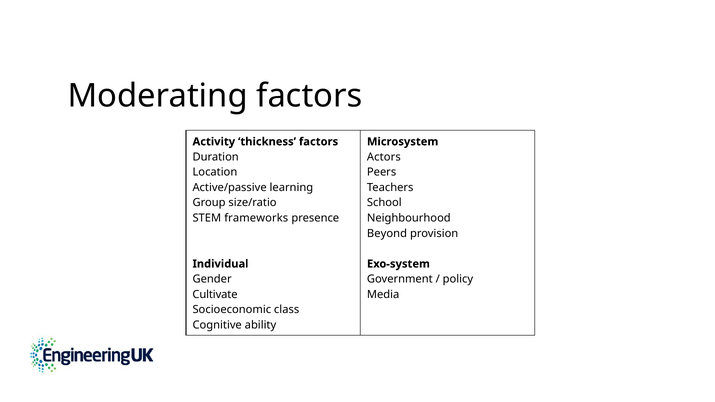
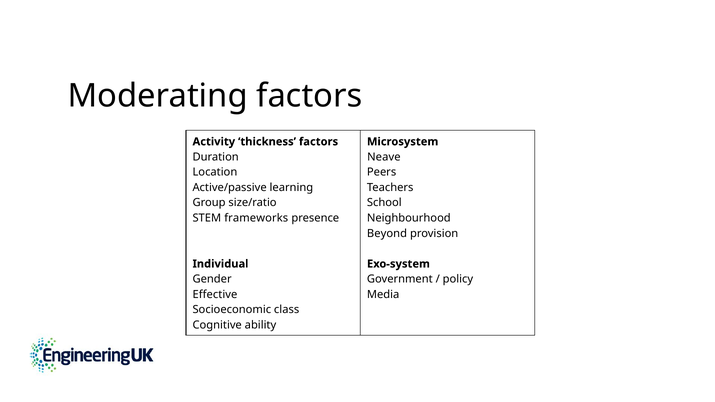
Actors: Actors -> Neave (384, 157)
Cultivate: Cultivate -> Effective (215, 295)
